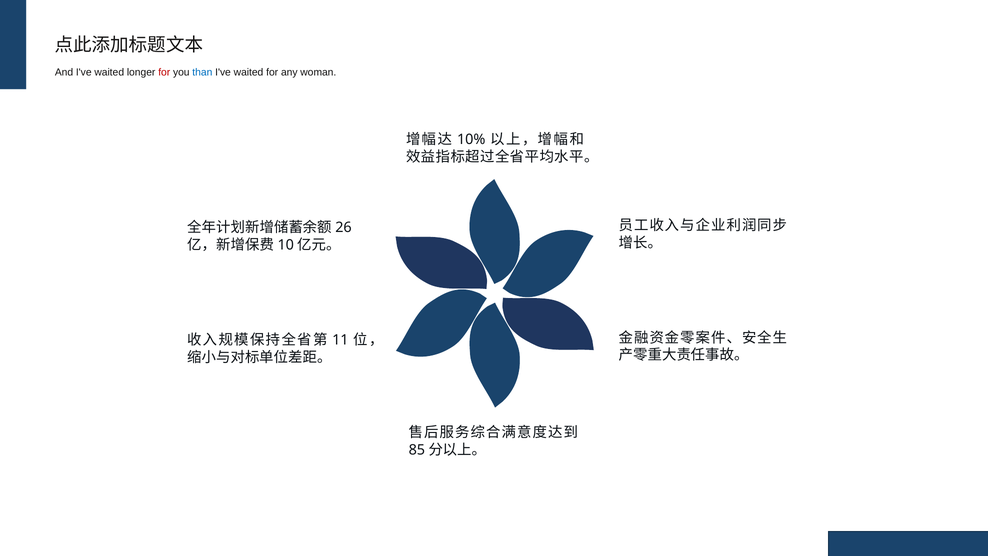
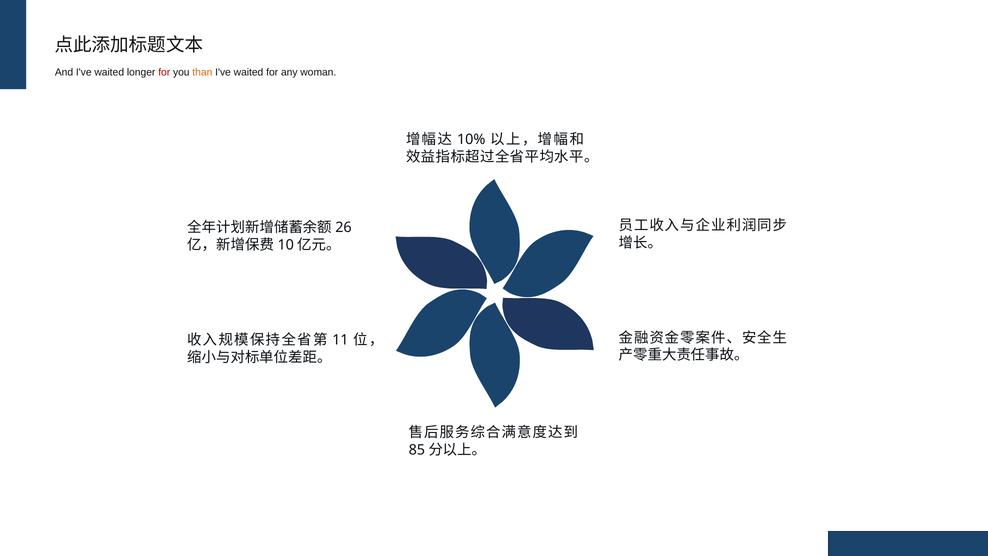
than colour: blue -> orange (202, 73)
